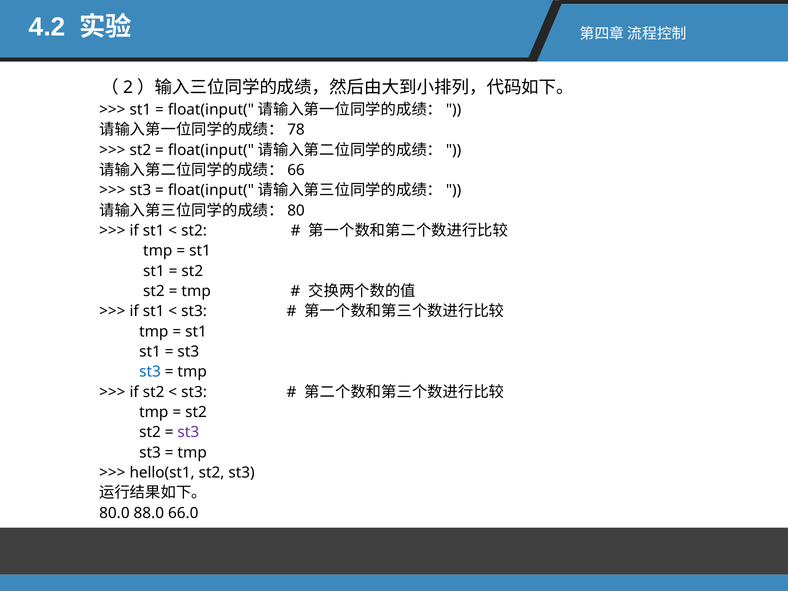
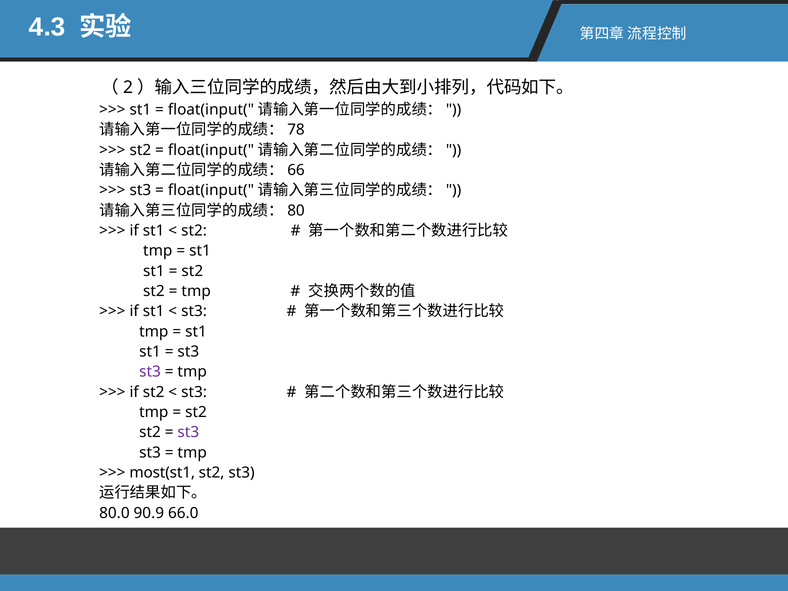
4.2: 4.2 -> 4.3 (47, 27)
st3 colour: blue -> purple (150, 372)
hello(st1: hello(st1 -> most(st1 (162, 473)
88.0: 88.0 -> 90.9 (149, 513)
